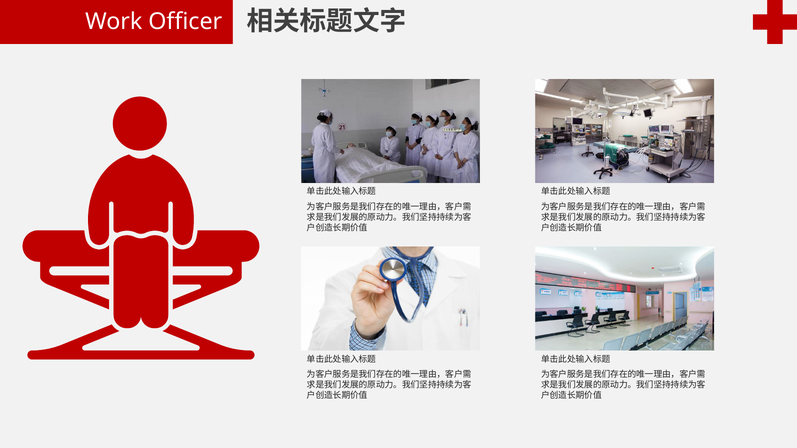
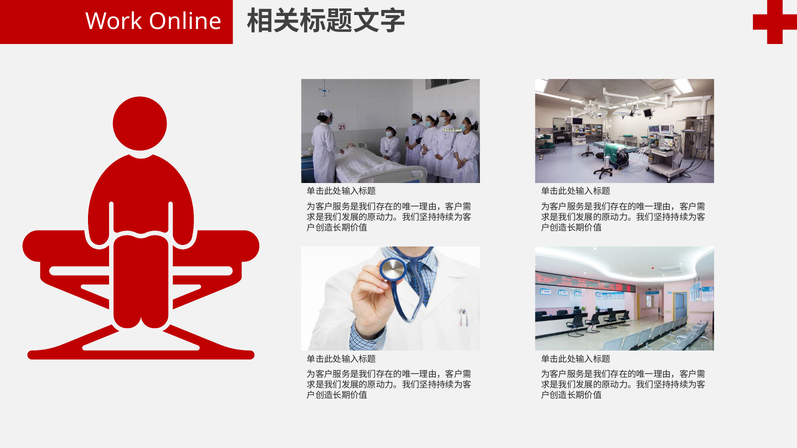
Officer: Officer -> Online (185, 22)
